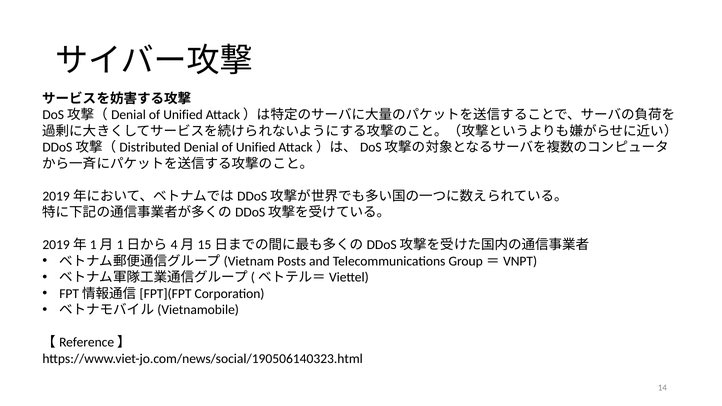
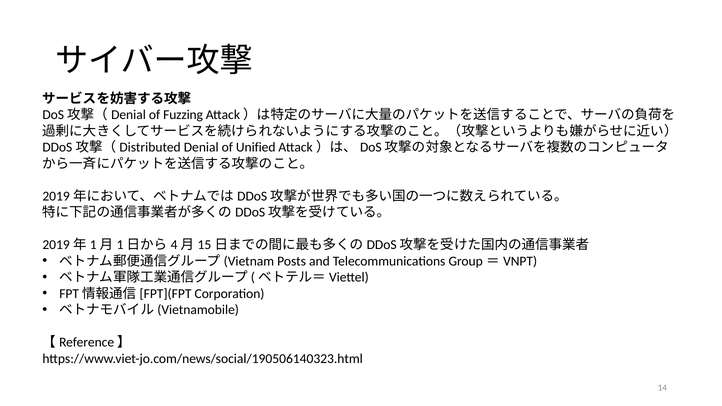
Unified: Unified -> Fuzzing (183, 115)
